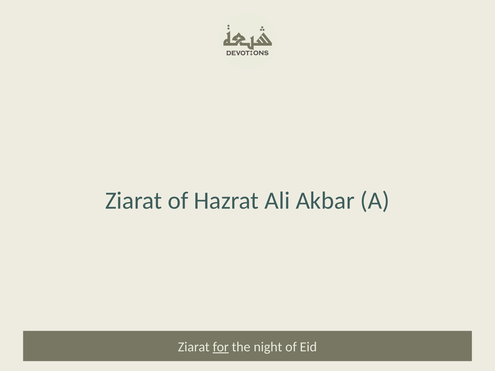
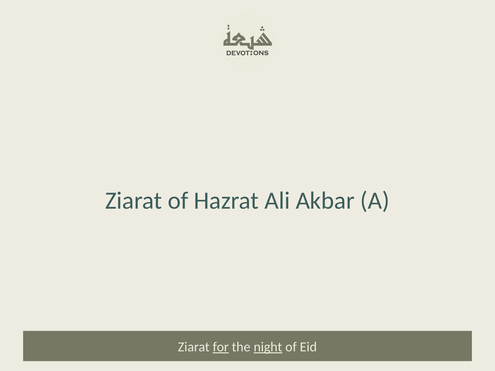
night underline: none -> present (268, 347)
